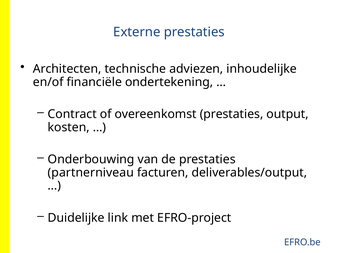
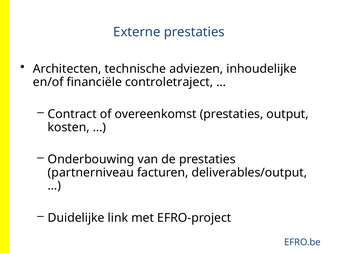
ondertekening: ondertekening -> controletraject (169, 82)
